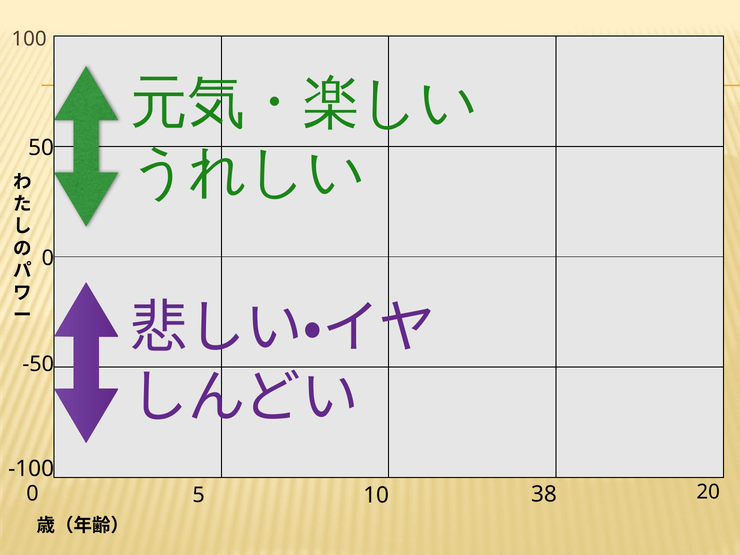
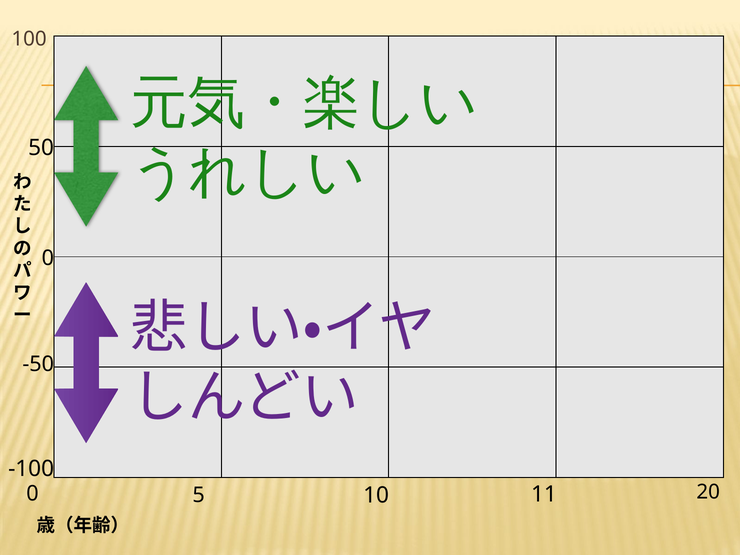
38: 38 -> 11 (544, 494)
